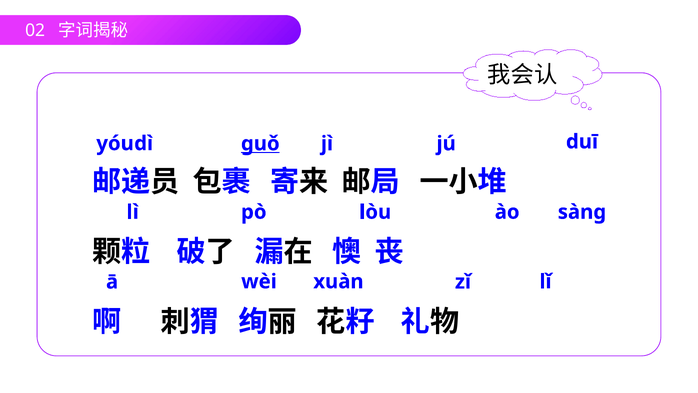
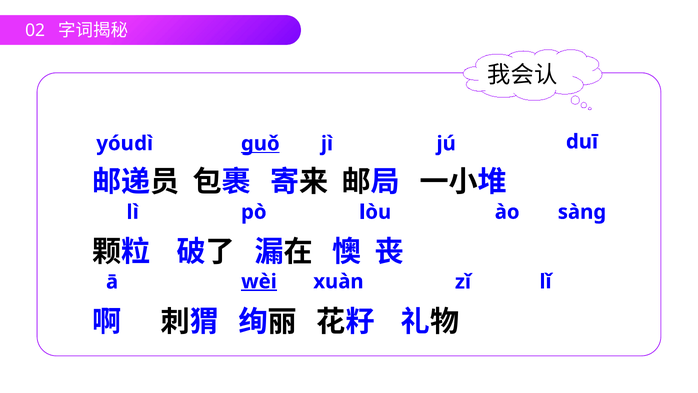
wèi underline: none -> present (259, 281)
